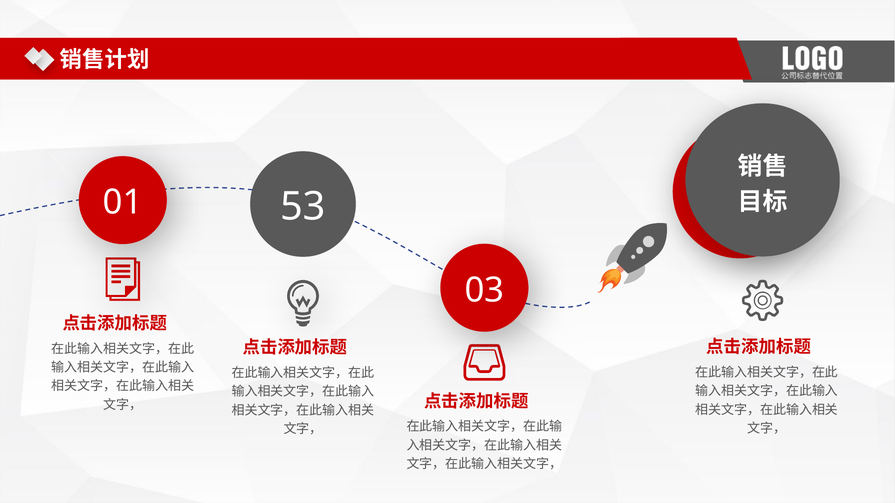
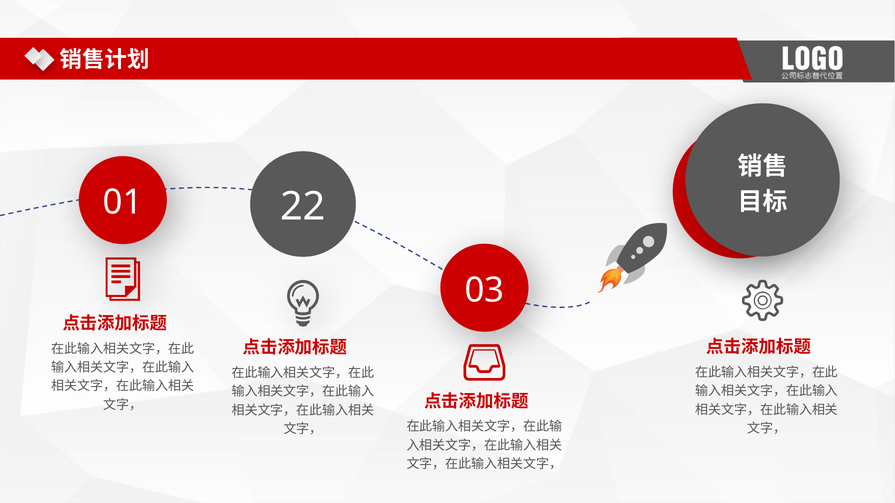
53: 53 -> 22 (303, 207)
